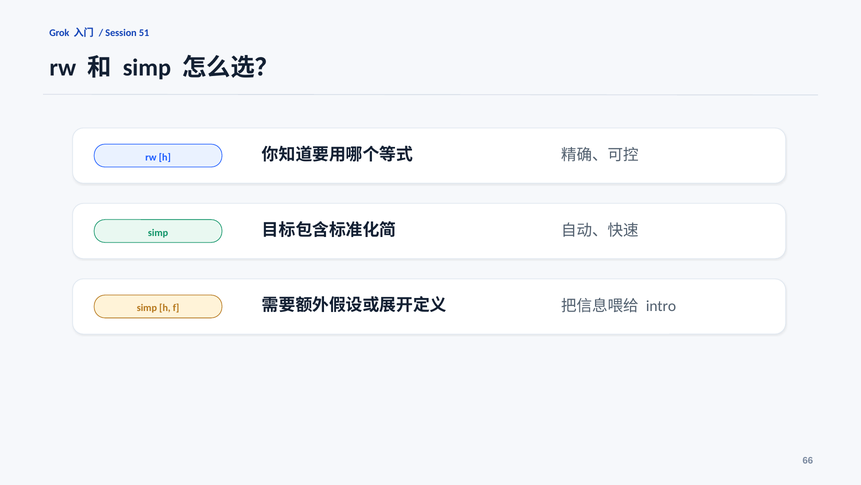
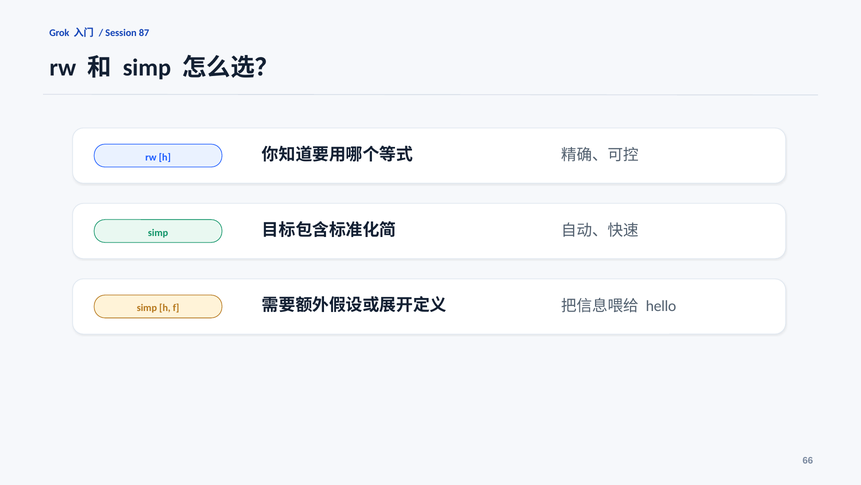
51: 51 -> 87 (144, 33)
intro: intro -> hello (661, 305)
